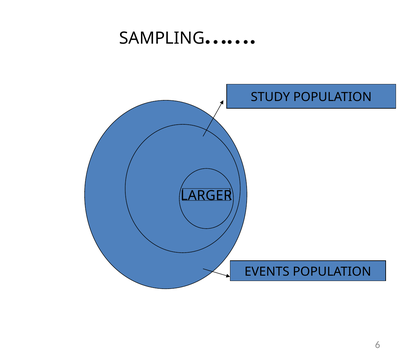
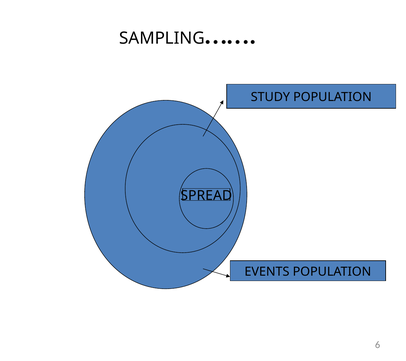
LARGER: LARGER -> SPREAD (206, 195)
